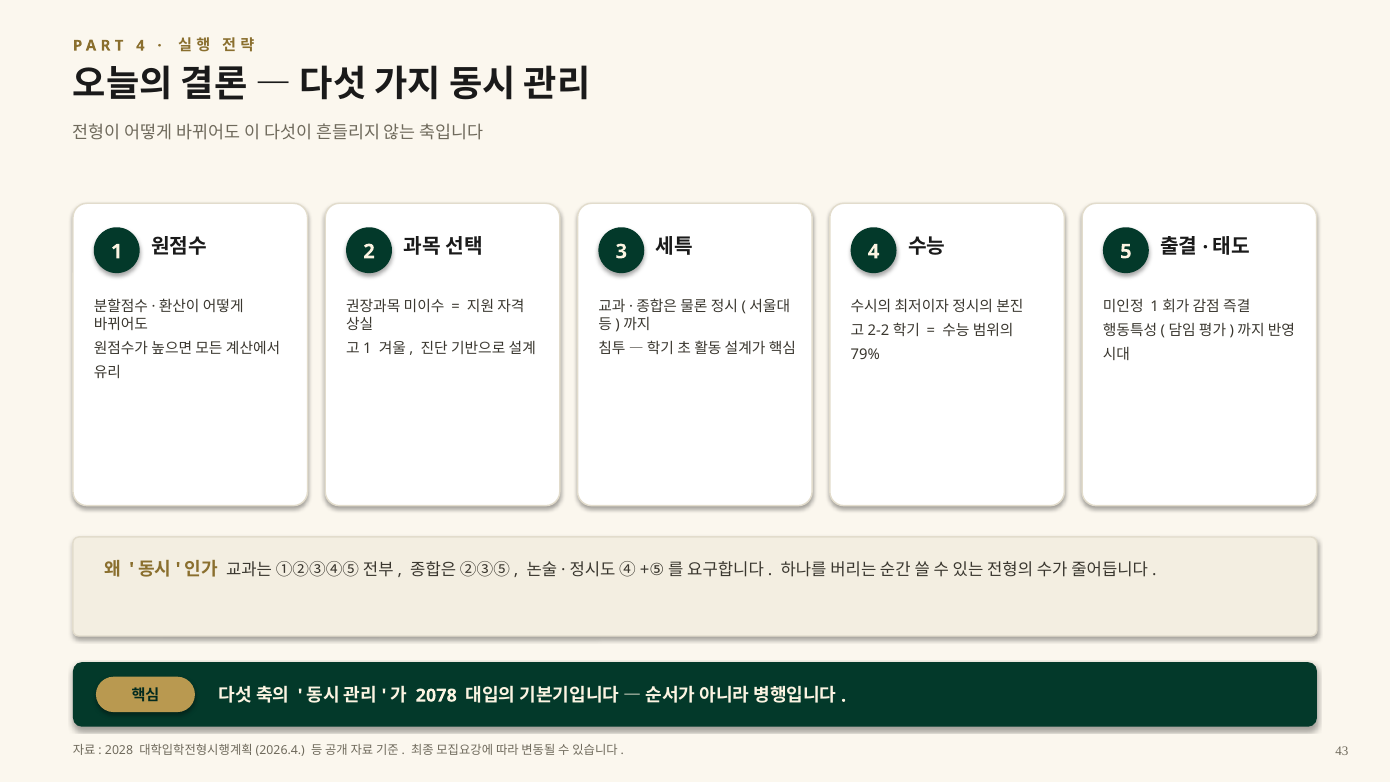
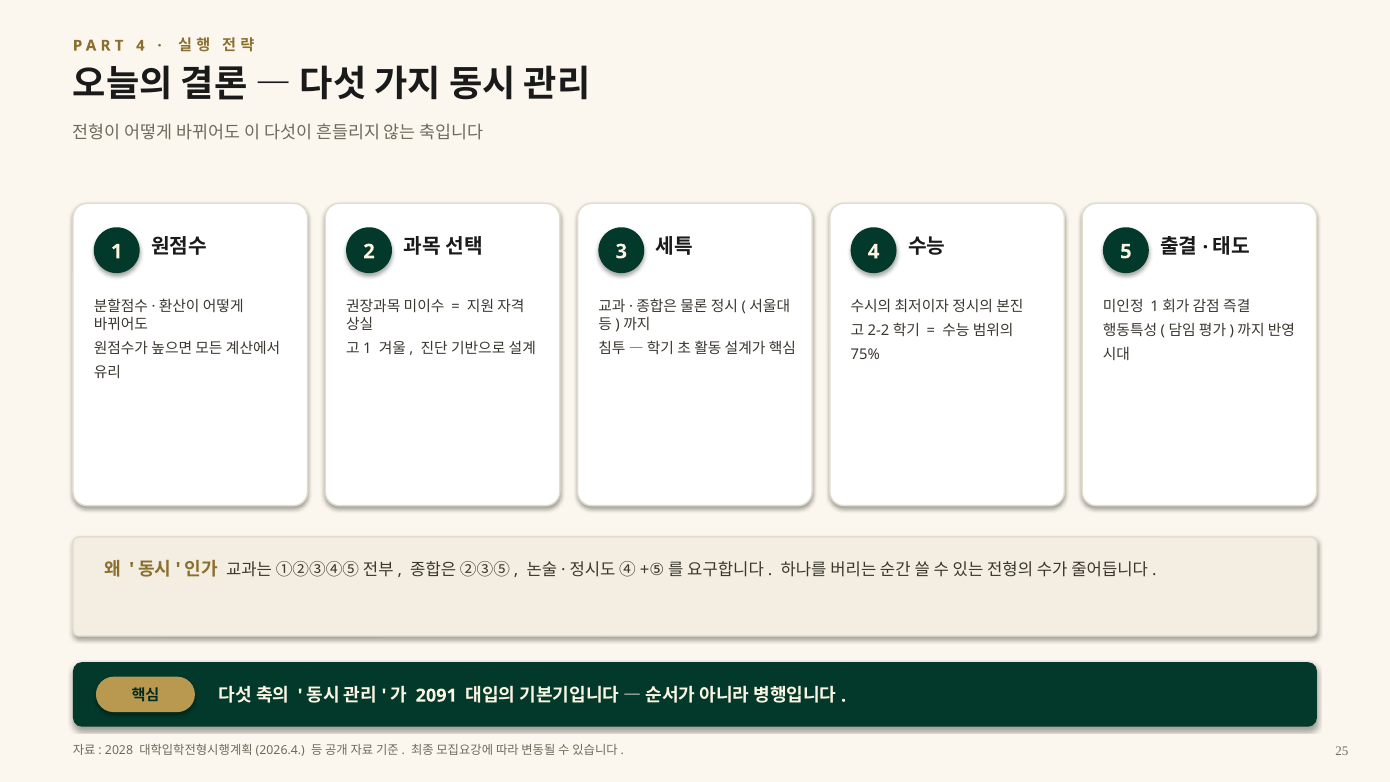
79%: 79% -> 75% (865, 355)
2078: 2078 -> 2091 (436, 696)
43: 43 -> 25 (1342, 751)
